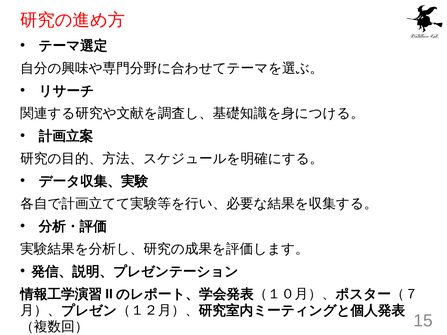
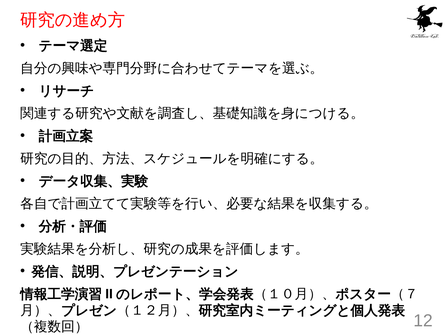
15: 15 -> 12 (423, 321)
